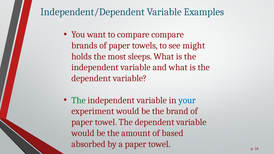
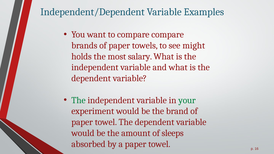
sleeps: sleeps -> salary (140, 56)
your colour: blue -> green (187, 100)
based: based -> sleeps (173, 133)
